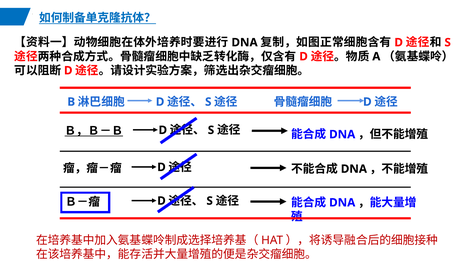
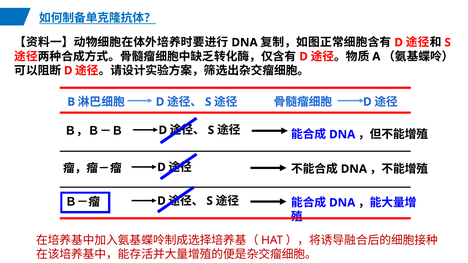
Ｂ，Ｂ－Ｂ underline: present -> none (94, 131)
